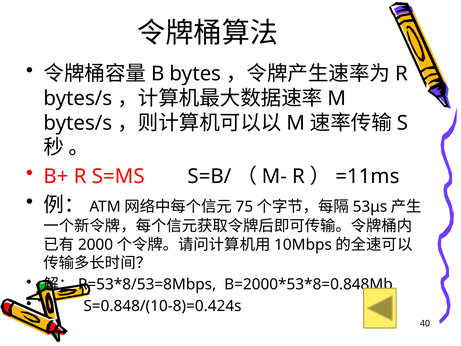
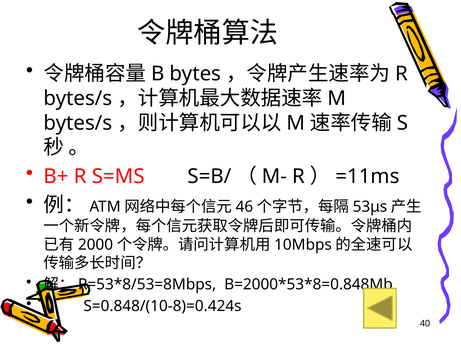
75: 75 -> 46 (244, 207)
